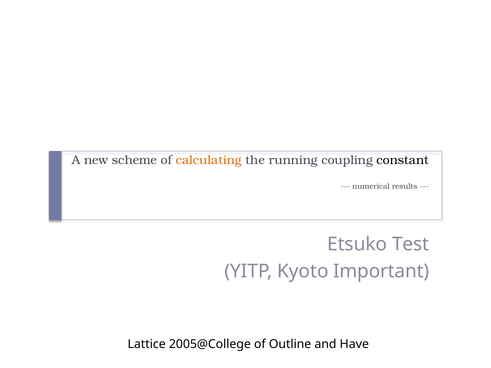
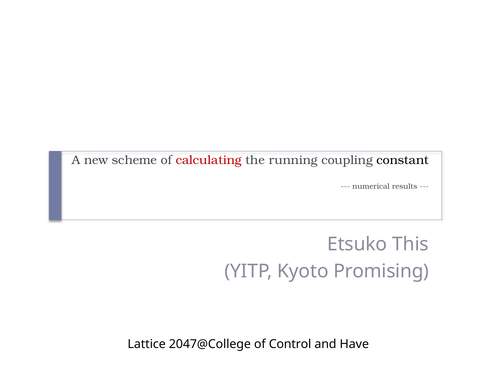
calculating colour: orange -> red (209, 160)
Test: Test -> This (410, 244)
Important: Important -> Promising (381, 271)
2005@College: 2005@College -> 2047@College (210, 344)
Outline: Outline -> Control (290, 344)
